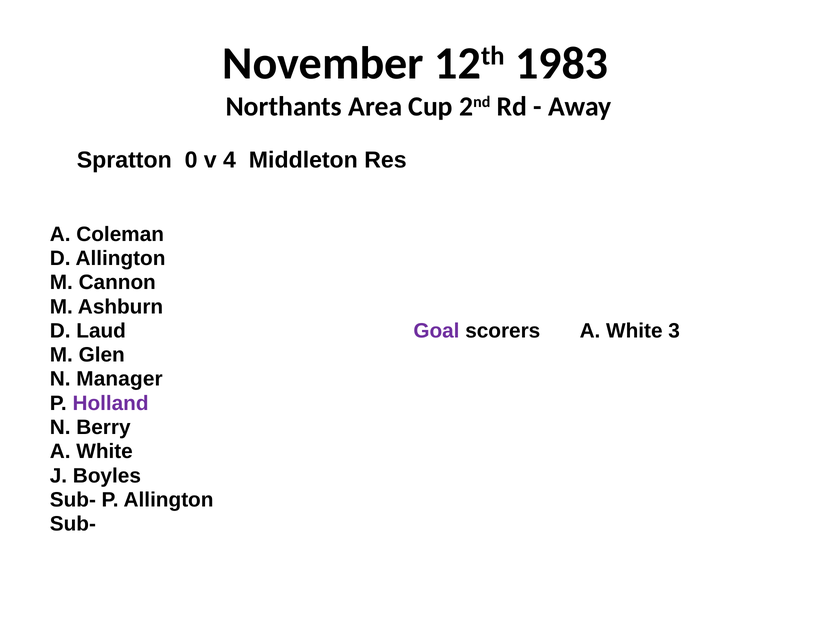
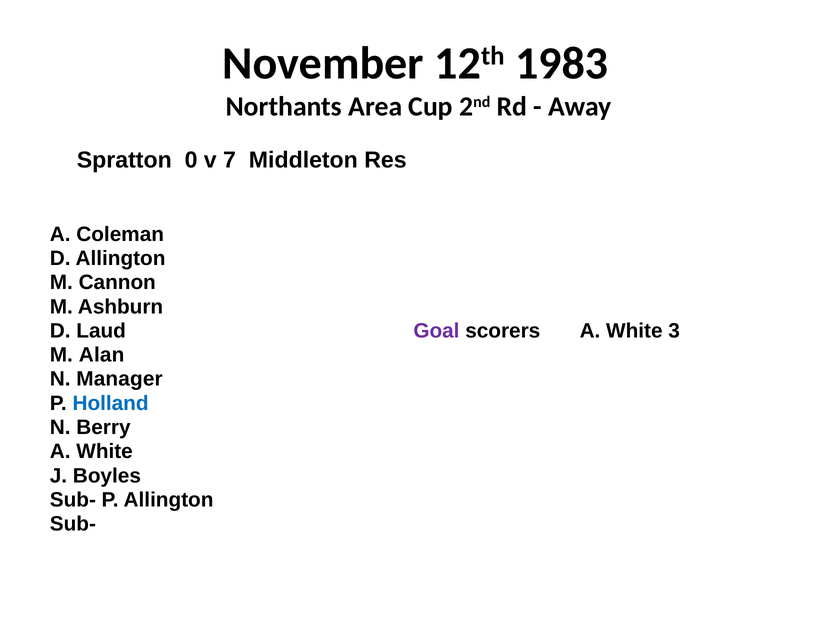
4: 4 -> 7 (230, 160)
Glen: Glen -> Alan (102, 355)
Holland colour: purple -> blue (111, 403)
